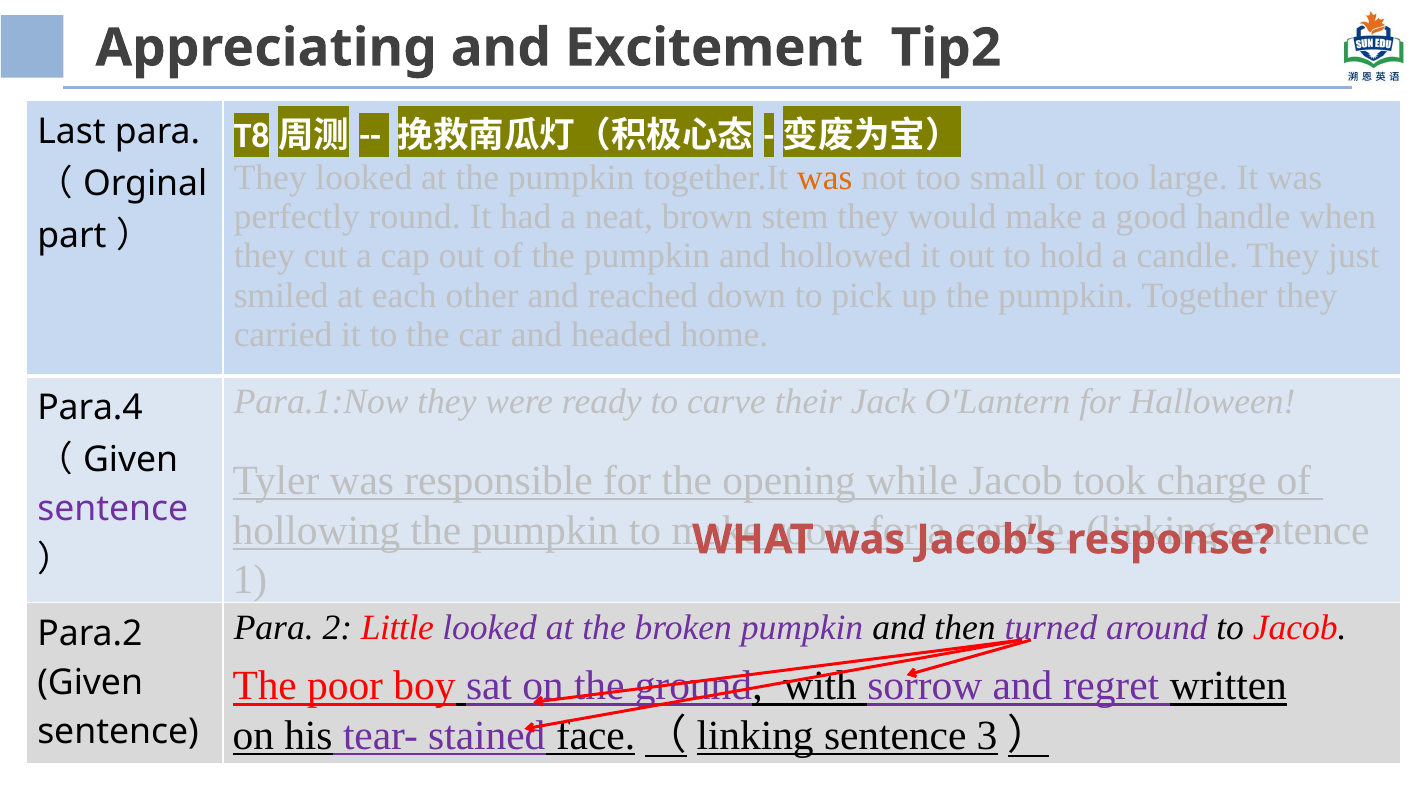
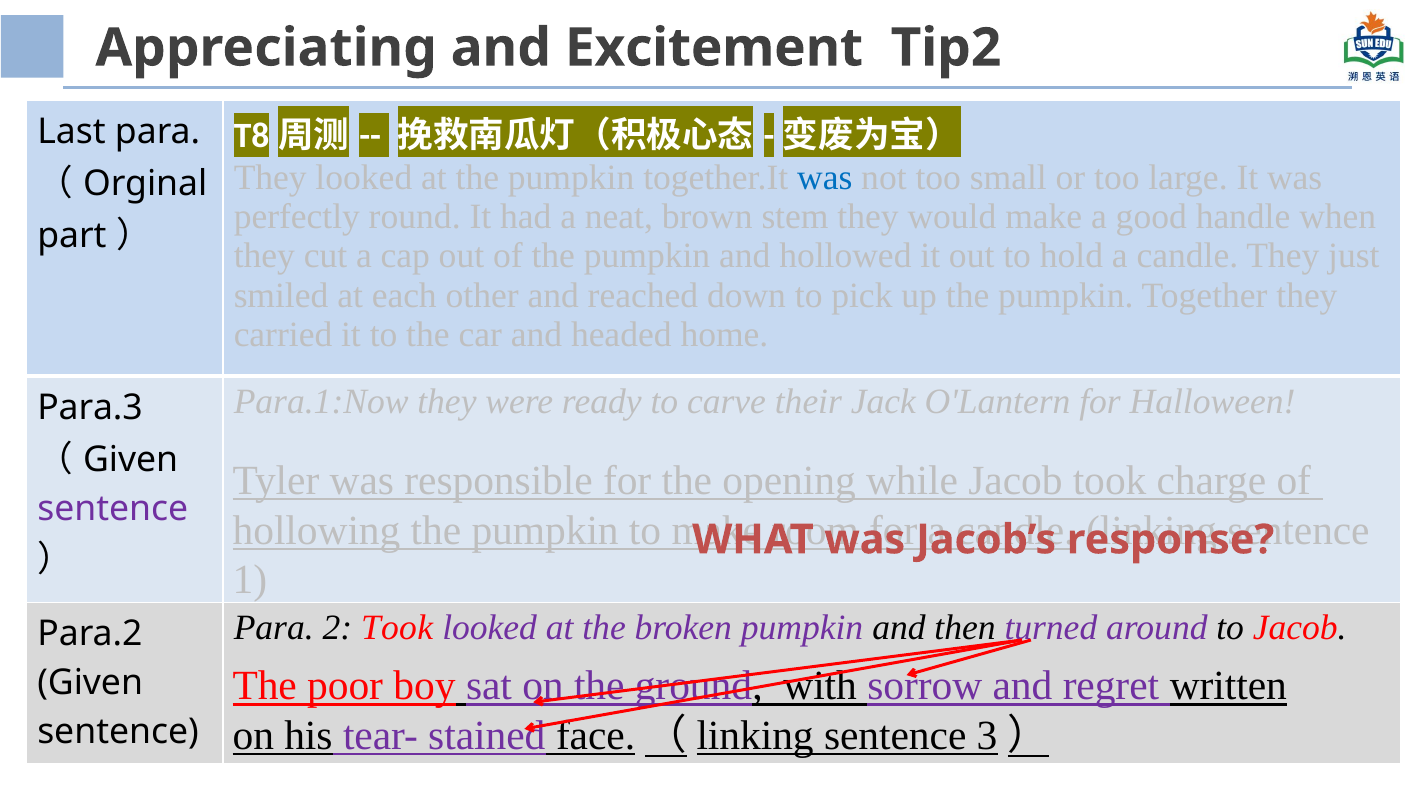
was colour: orange -> blue (825, 177)
Para.4: Para.4 -> Para.3 (90, 408)
2 Little: Little -> Took (397, 628)
